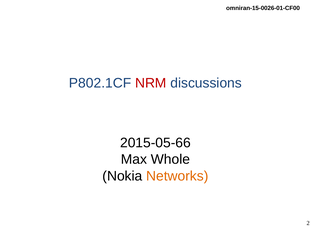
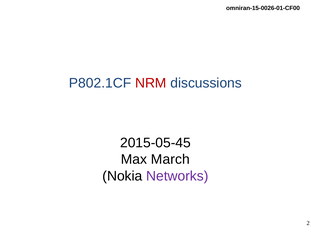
2015-05-66: 2015-05-66 -> 2015-05-45 (155, 143)
Whole: Whole -> March (170, 160)
Networks colour: orange -> purple (177, 176)
